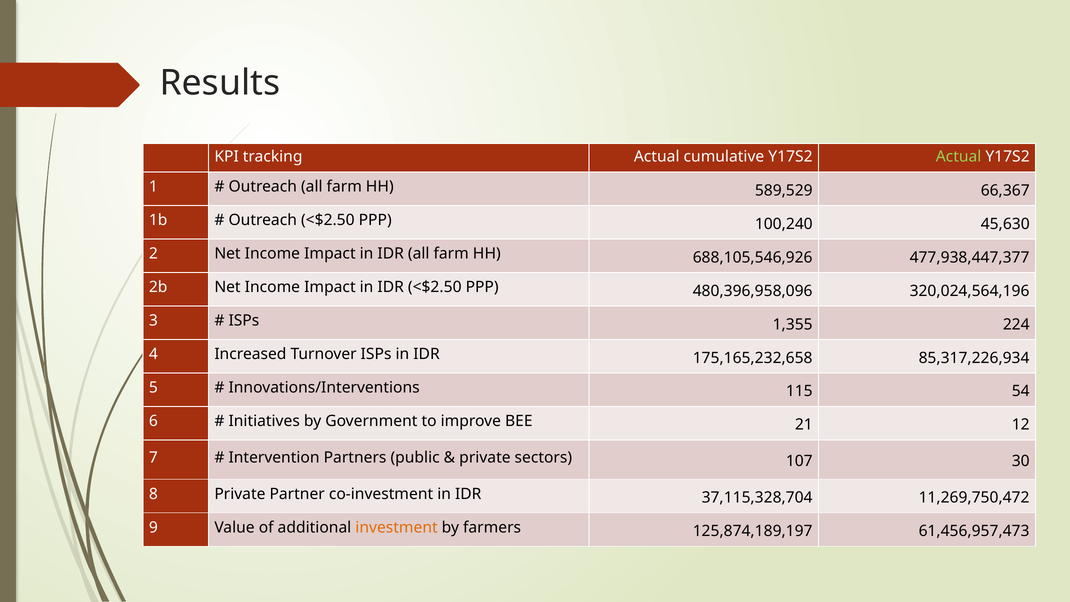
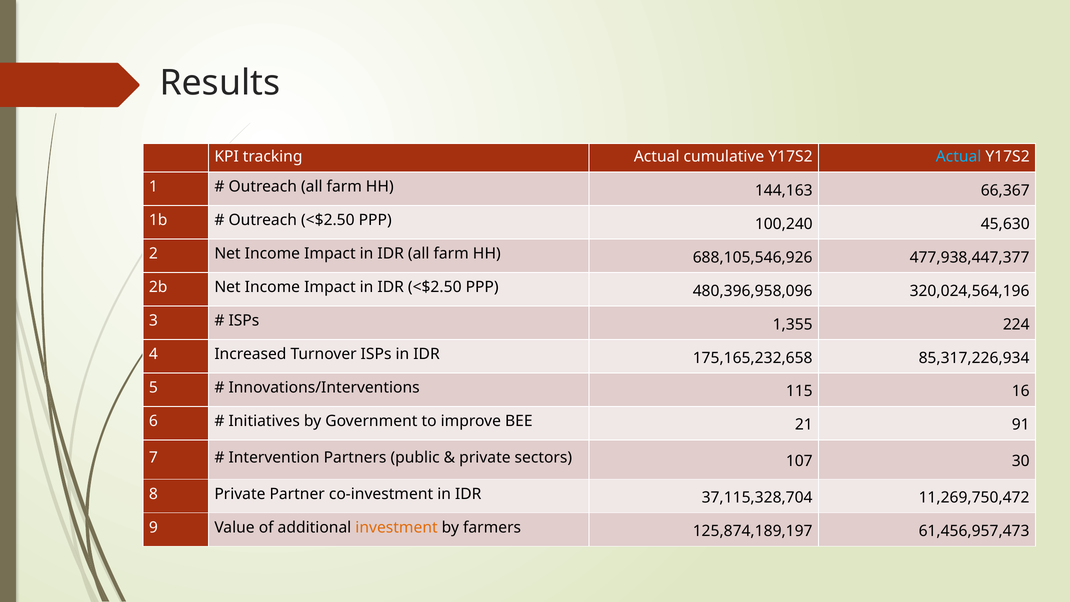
Actual colour: light green -> light blue (959, 156)
589,529: 589,529 -> 144,163 (784, 190)
54: 54 -> 16 (1021, 391)
12: 12 -> 91 (1021, 425)
